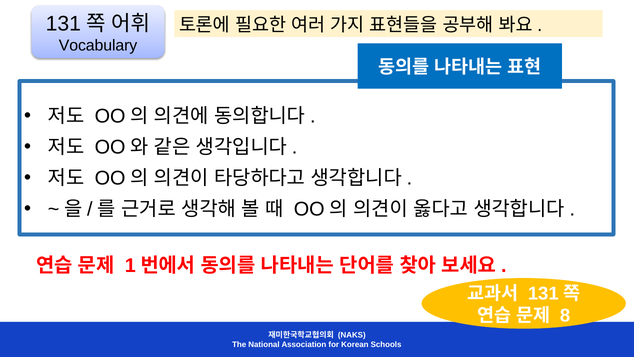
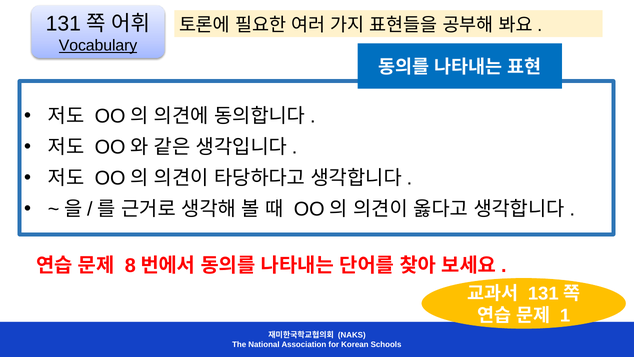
Vocabulary underline: none -> present (98, 45)
1: 1 -> 8 (130, 265)
8: 8 -> 1 (565, 315)
